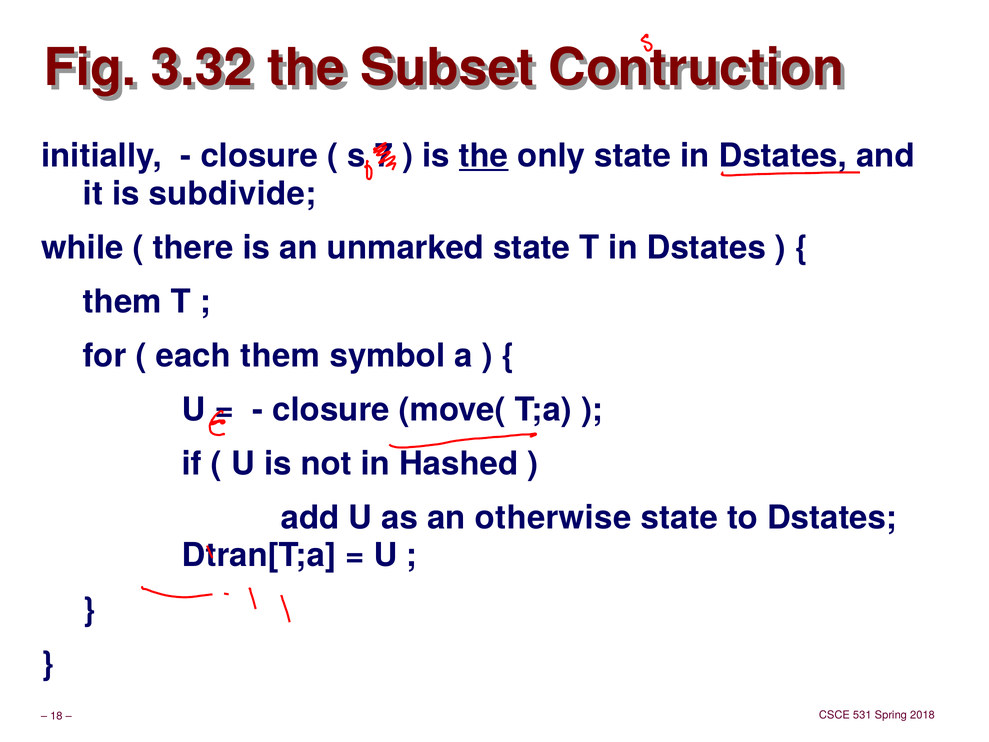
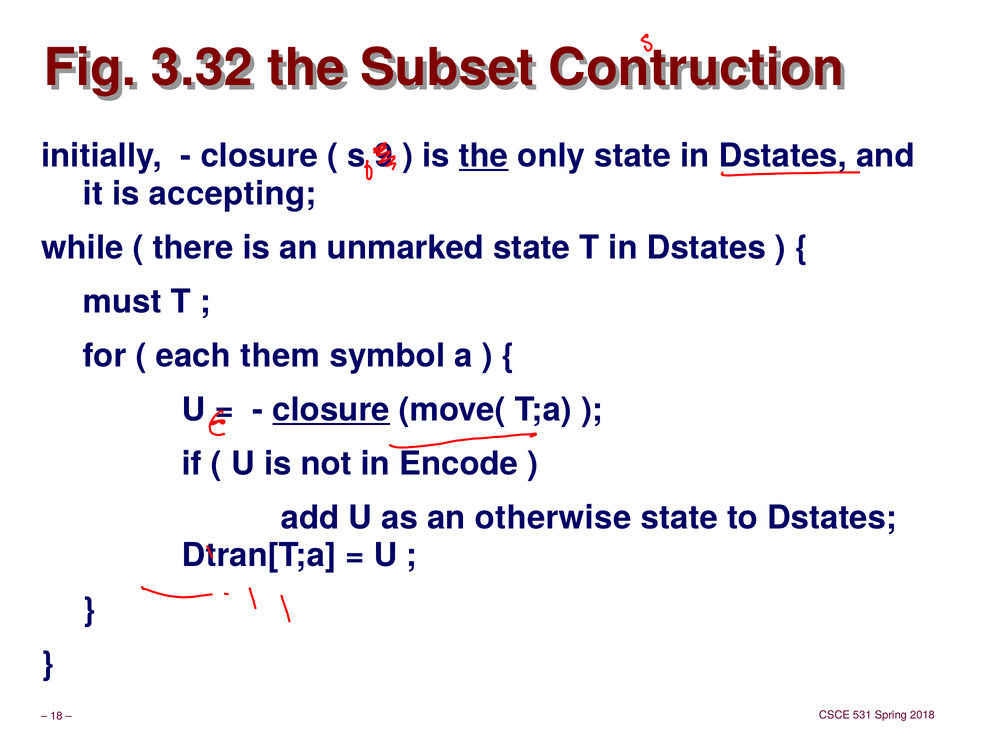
7: 7 -> 9 (384, 156)
subdivide: subdivide -> accepting (233, 194)
them: them -> must (122, 302)
closure underline: none -> present (331, 410)
Hashed: Hashed -> Encode (459, 464)
